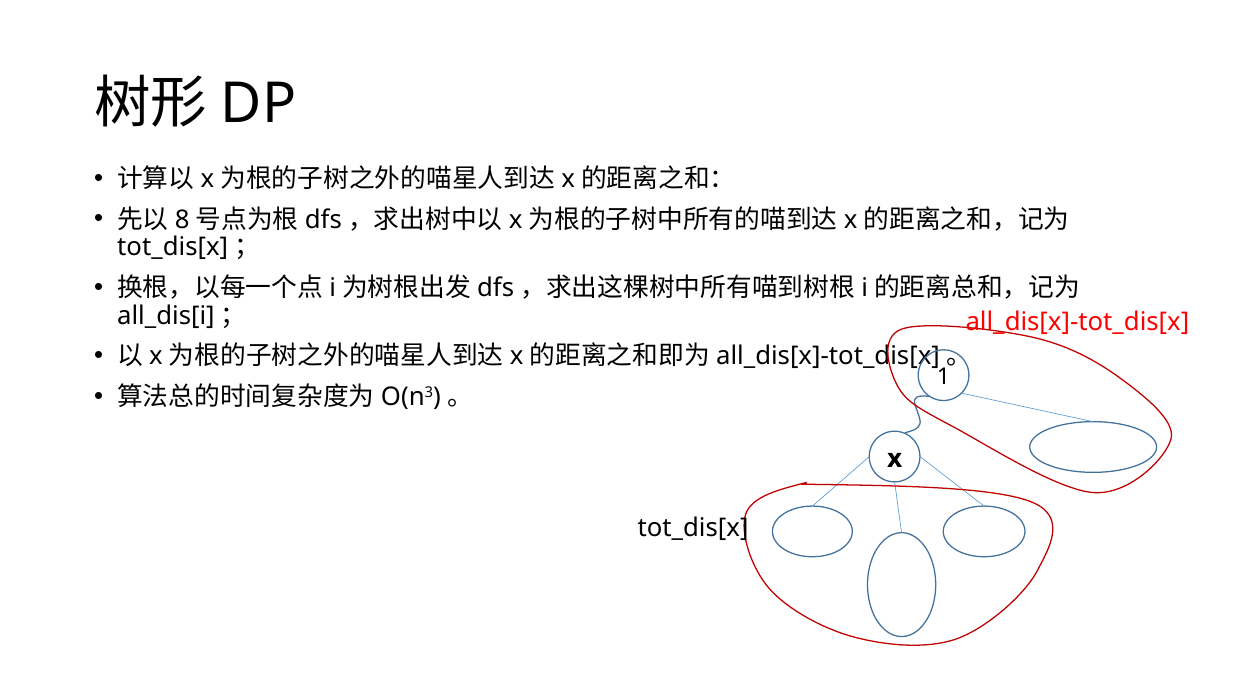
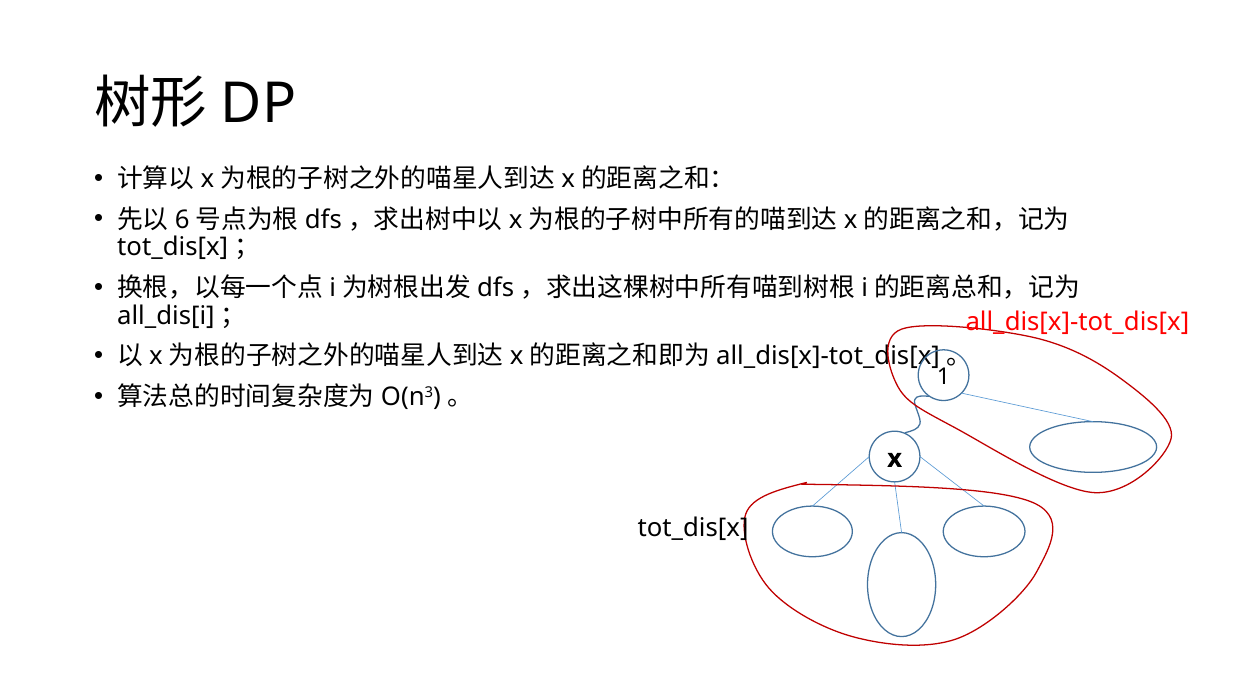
8: 8 -> 6 (182, 220)
